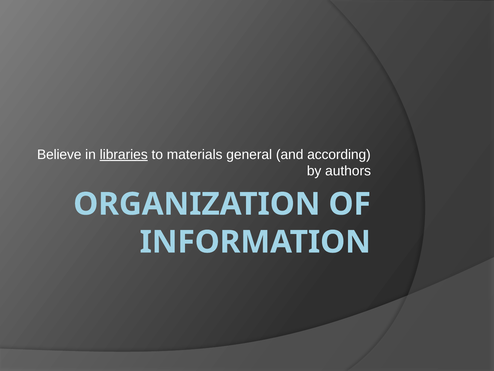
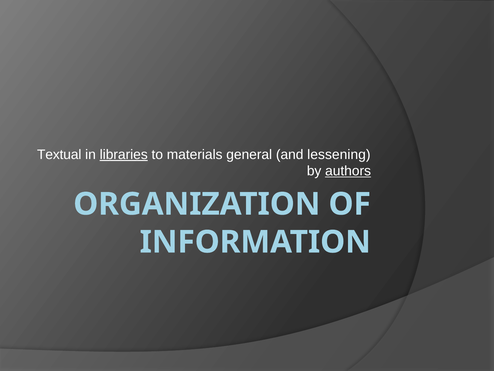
Believe: Believe -> Textual (59, 154)
according: according -> lessening (339, 154)
authors underline: none -> present (348, 171)
